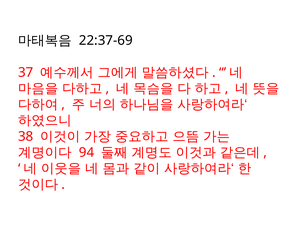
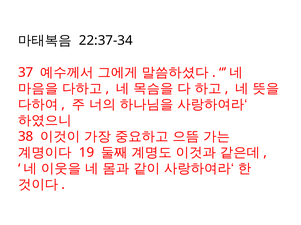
22:37-69: 22:37-69 -> 22:37-34 (106, 41)
94: 94 -> 19 (87, 153)
